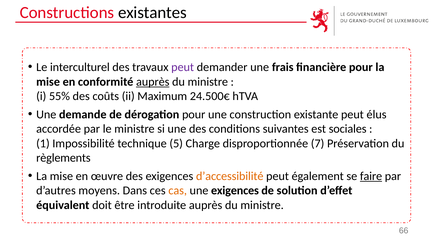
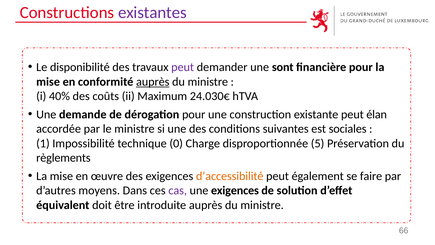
existantes colour: black -> purple (152, 13)
interculturel: interculturel -> disponibilité (80, 67)
frais: frais -> sont (283, 67)
55%: 55% -> 40% (59, 96)
24.500€: 24.500€ -> 24.030€ (210, 96)
élus: élus -> élan (377, 114)
5: 5 -> 0 (176, 143)
7: 7 -> 5 (318, 143)
faire underline: present -> none (371, 176)
cas colour: orange -> purple (178, 190)
